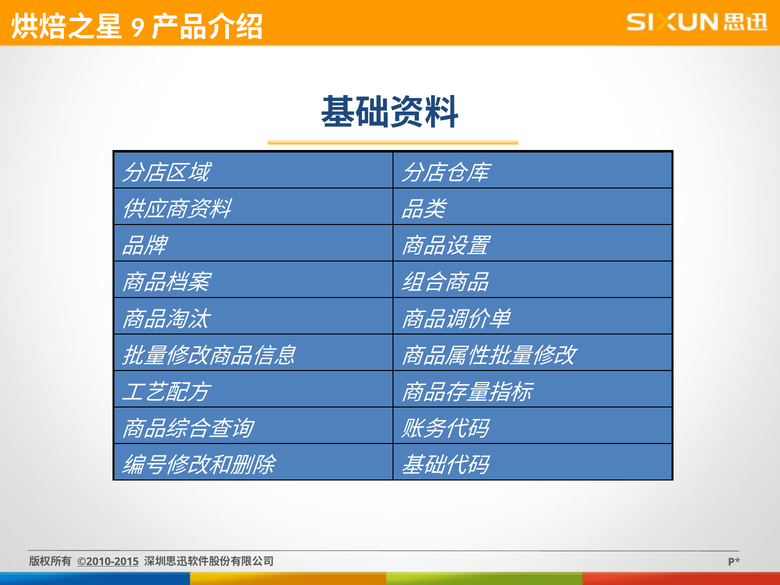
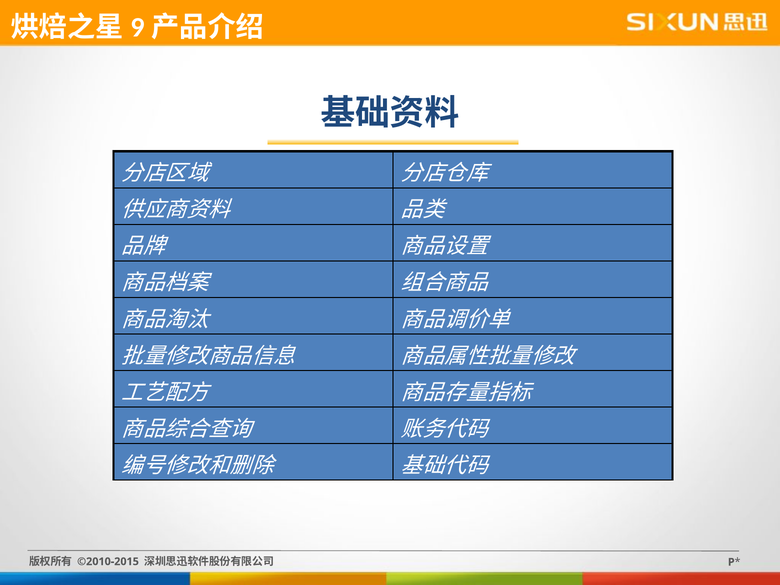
©2010-2015 underline: present -> none (108, 562)
